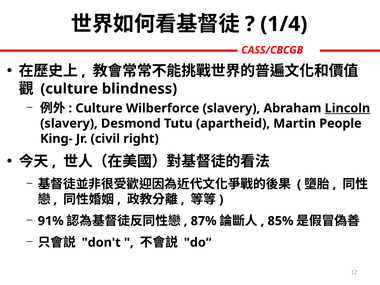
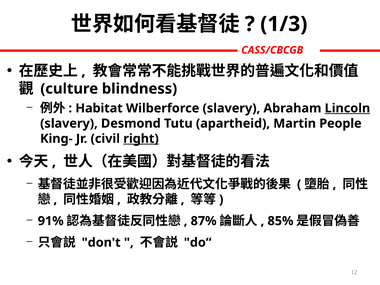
1/4: 1/4 -> 1/3 (284, 24)
Culture: Culture -> Habitat (99, 108)
right underline: none -> present (141, 139)
